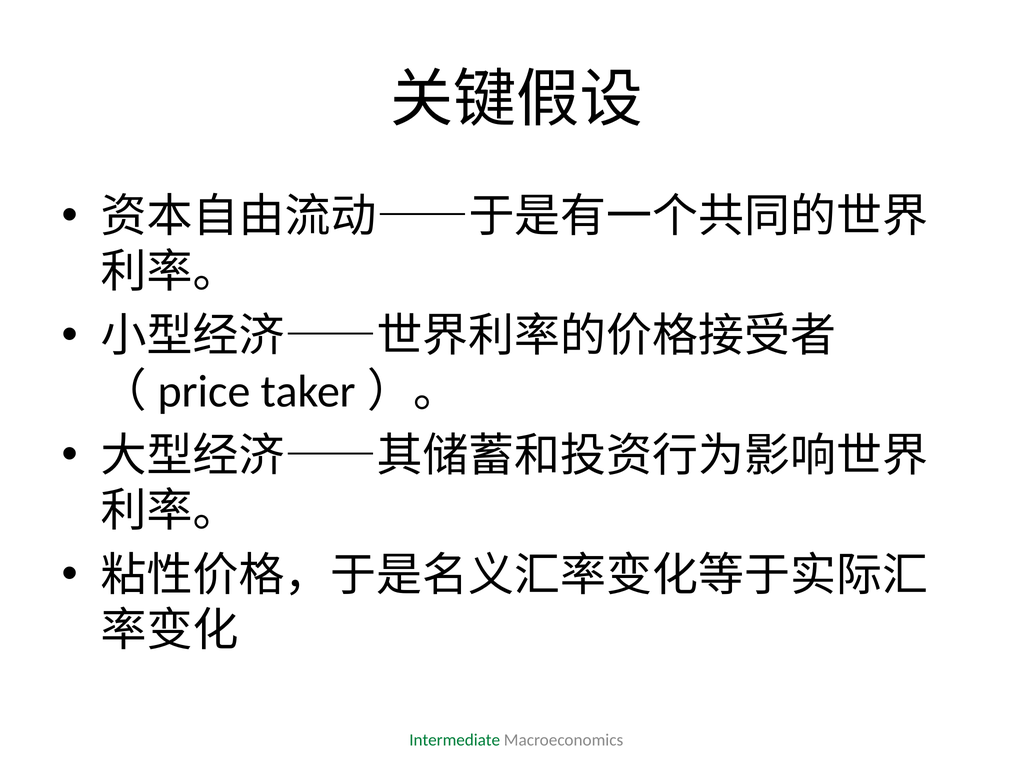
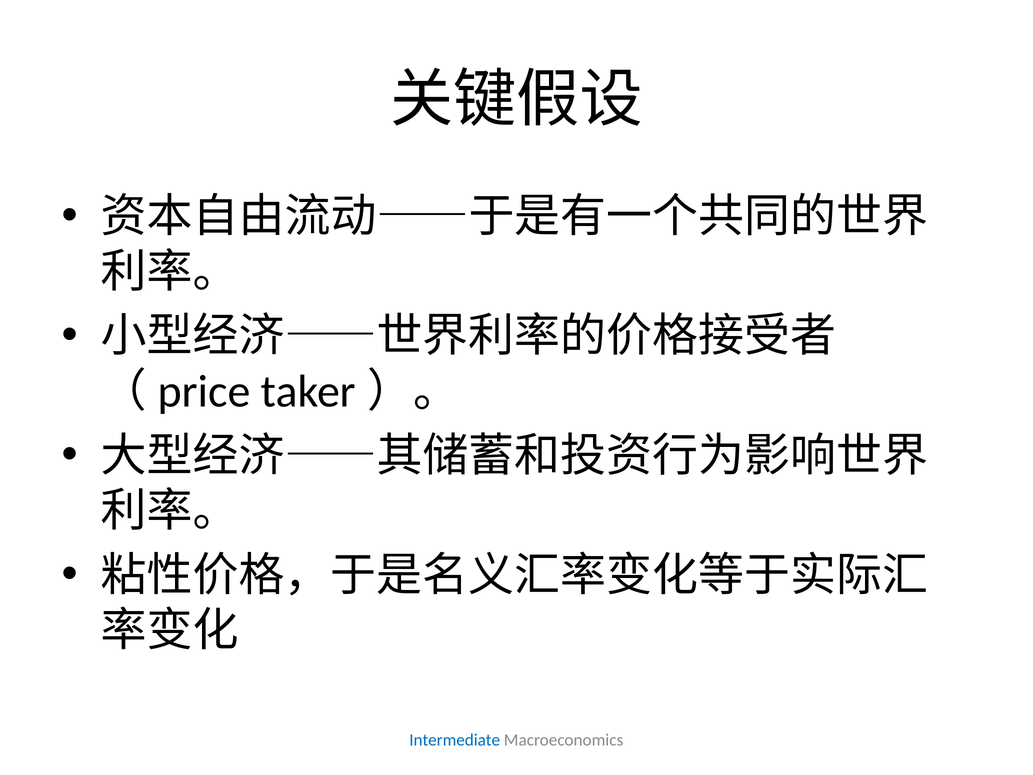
Intermediate colour: green -> blue (455, 740)
